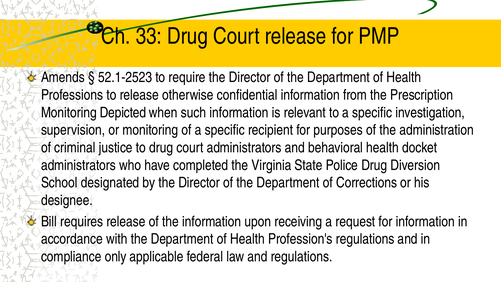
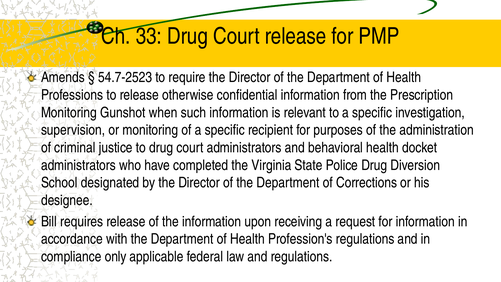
52.1-2523: 52.1-2523 -> 54.7-2523 (125, 77)
Depicted: Depicted -> Gunshot (123, 112)
